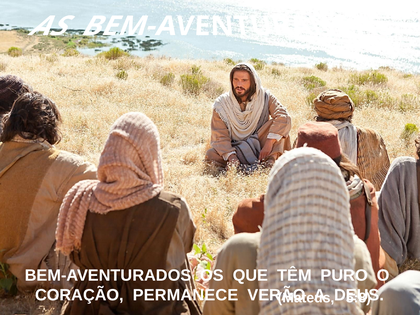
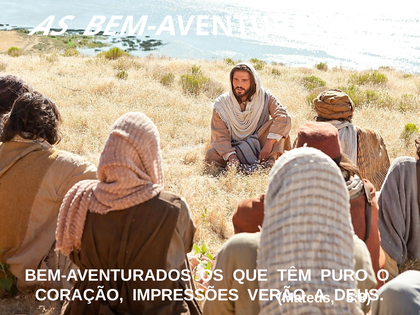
PERMANECE: PERMANECE -> IMPRESSÕES (186, 295)
